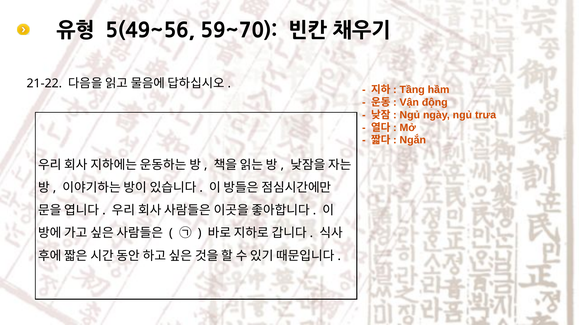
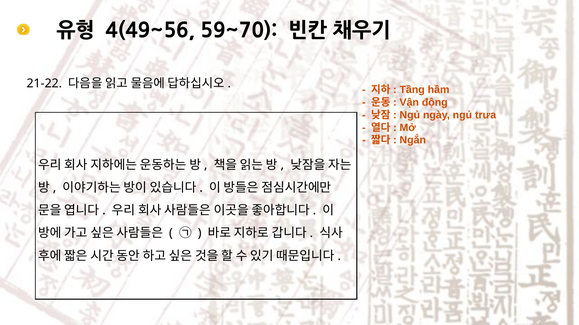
5(49~56: 5(49~56 -> 4(49~56 (150, 31)
